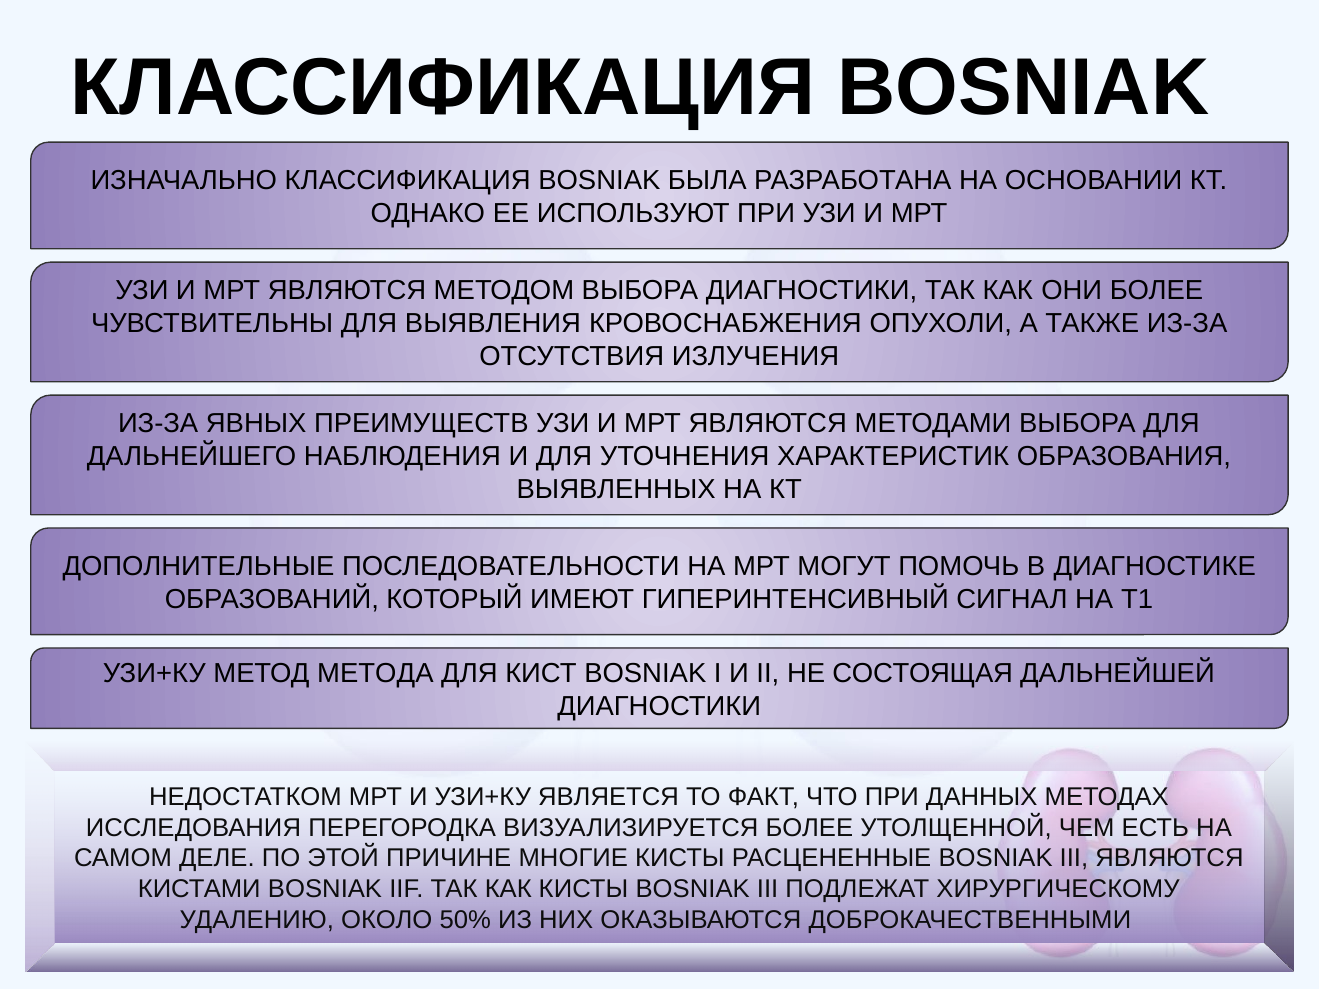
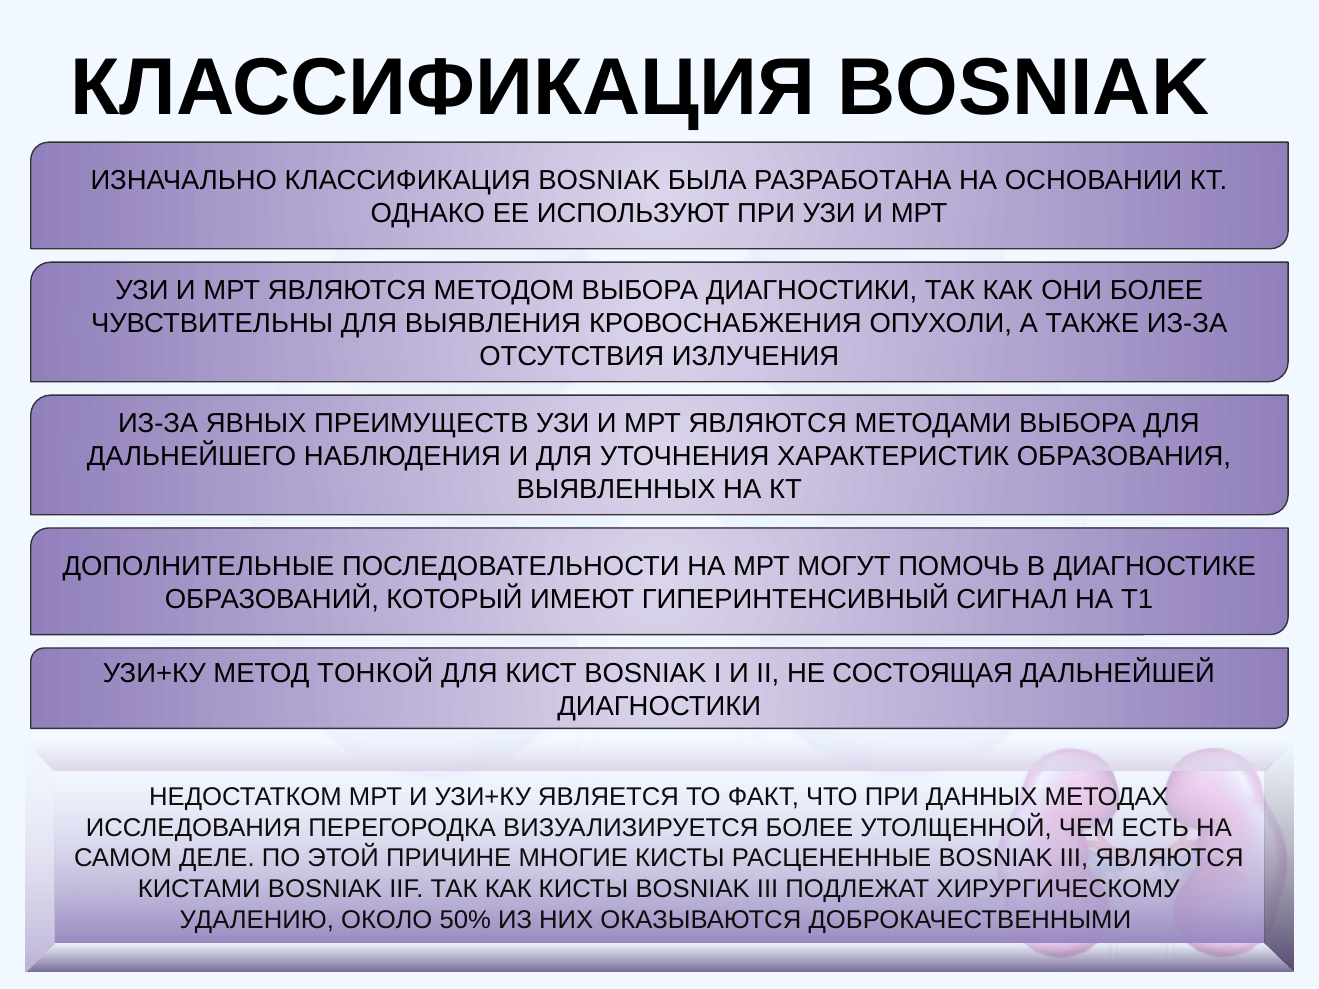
МЕТОДА: МЕТОДА -> ТОНКОЙ (375, 674)
